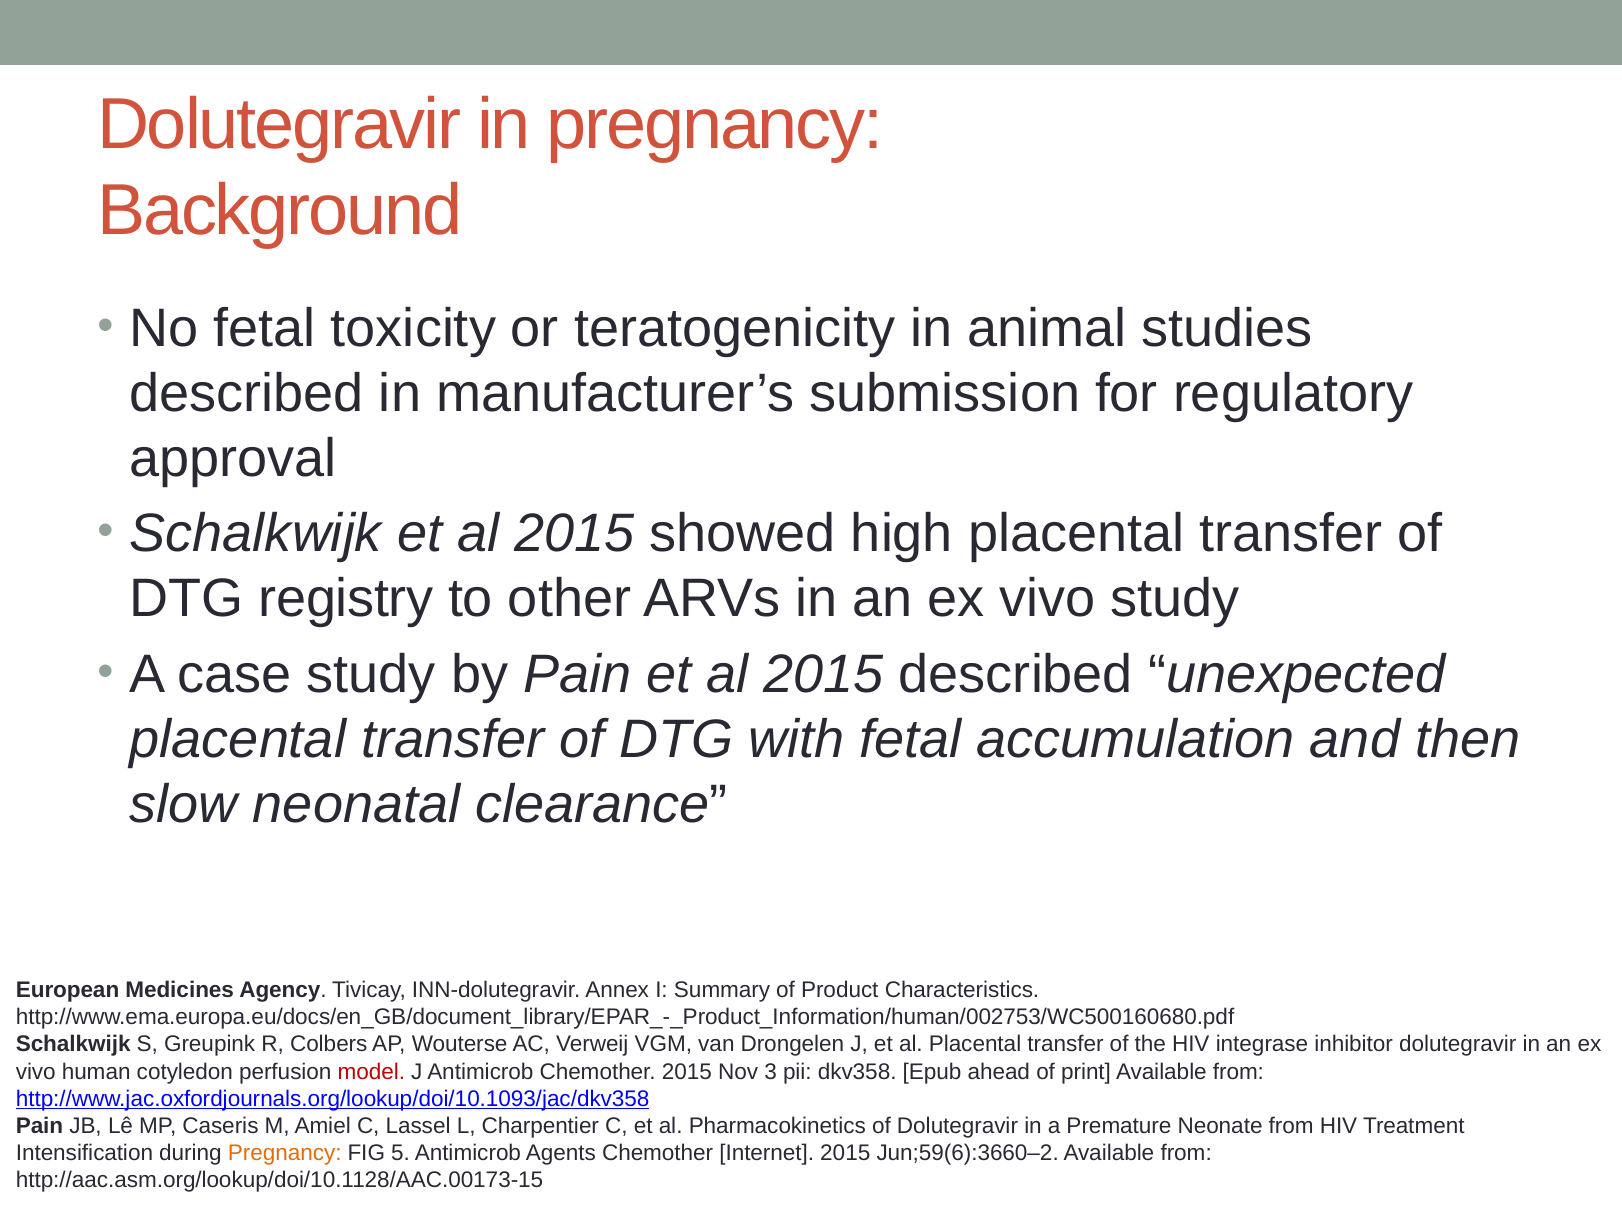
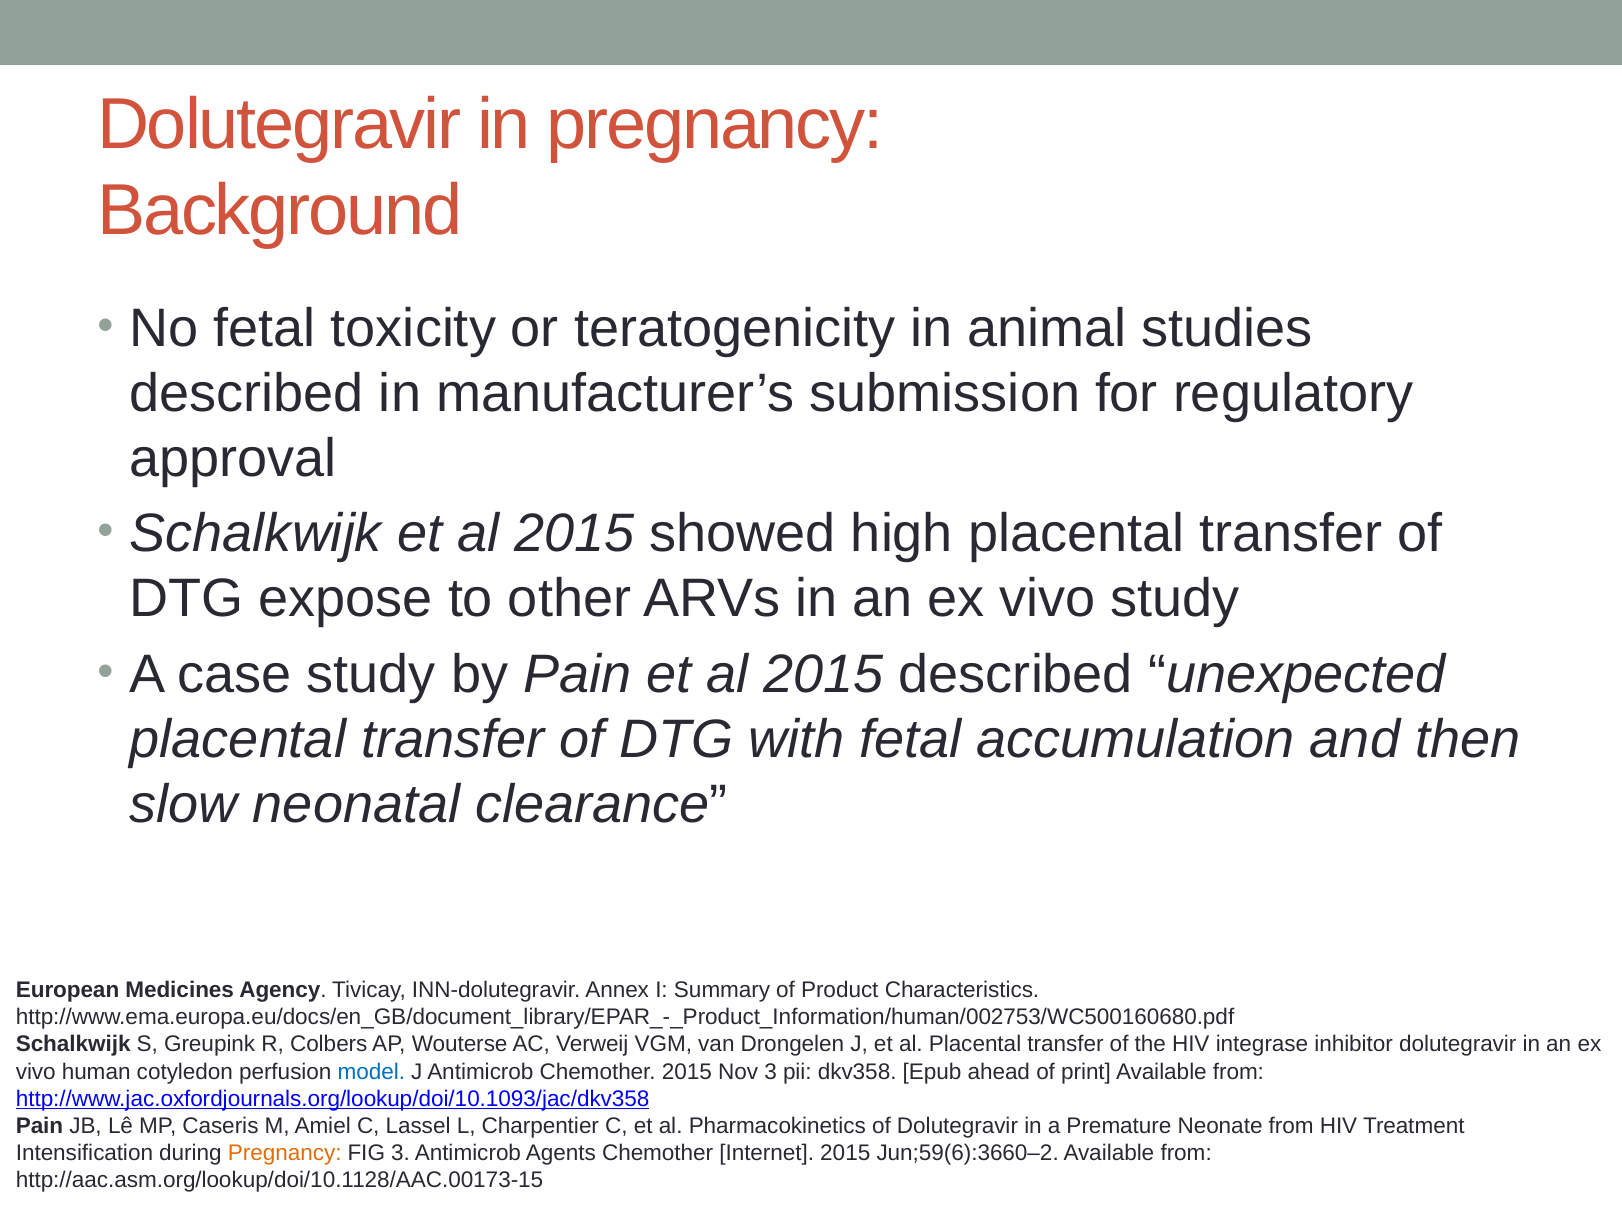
registry: registry -> expose (346, 599)
model colour: red -> blue (371, 1071)
FIG 5: 5 -> 3 (401, 1152)
